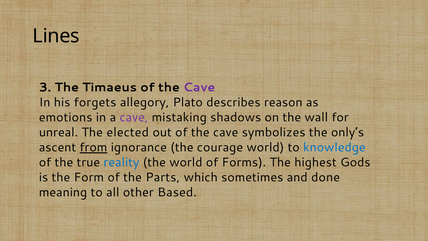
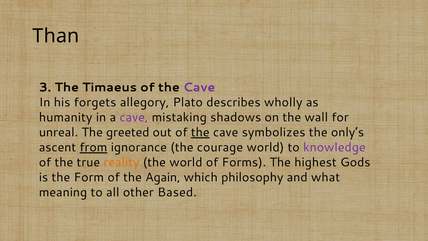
Lines: Lines -> Than (56, 36)
reason: reason -> wholly (283, 102)
emotions: emotions -> humanity (66, 117)
elected: elected -> greeted (128, 132)
the underline: none -> present (200, 132)
knowledge colour: blue -> purple (334, 147)
reality colour: blue -> orange (121, 162)
Parts: Parts -> Again (163, 177)
sometimes: sometimes -> philosophy (252, 177)
done: done -> what (326, 177)
